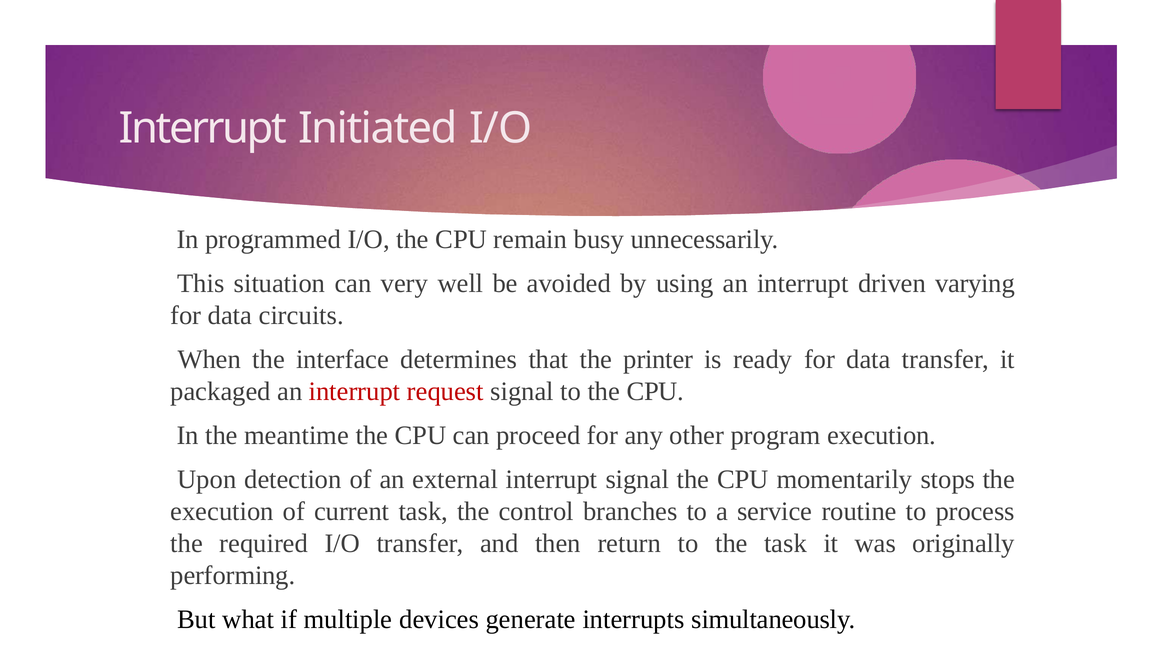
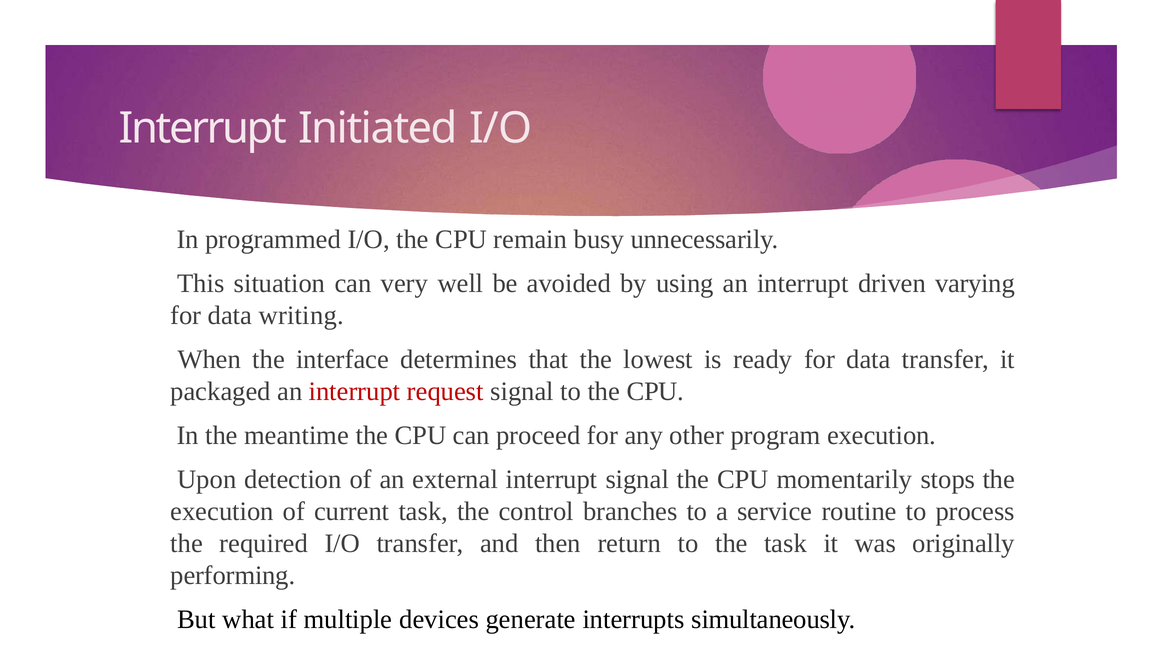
circuits: circuits -> writing (301, 315)
printer: printer -> lowest (658, 360)
